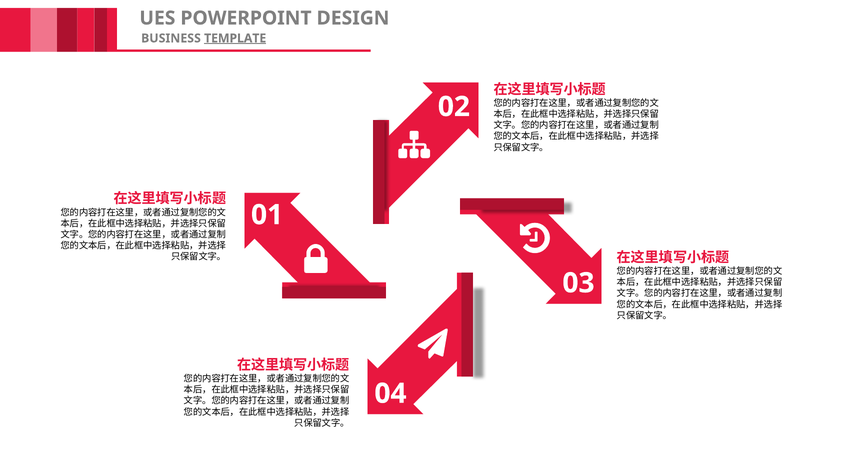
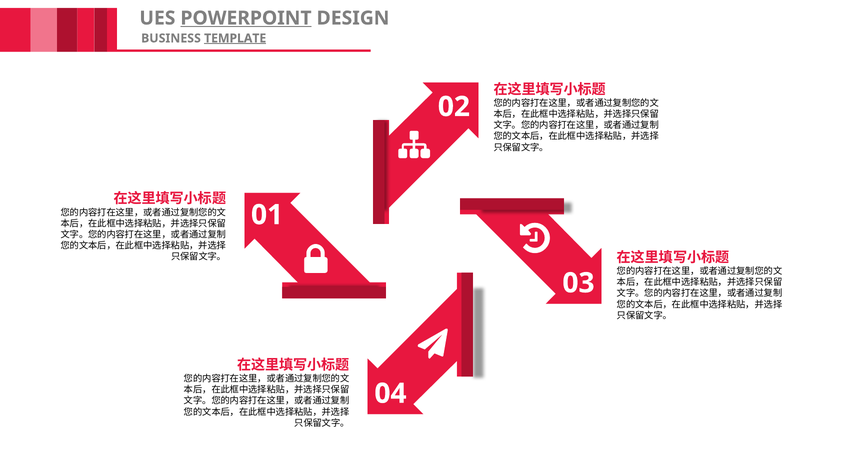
POWERPOINT underline: none -> present (246, 18)
